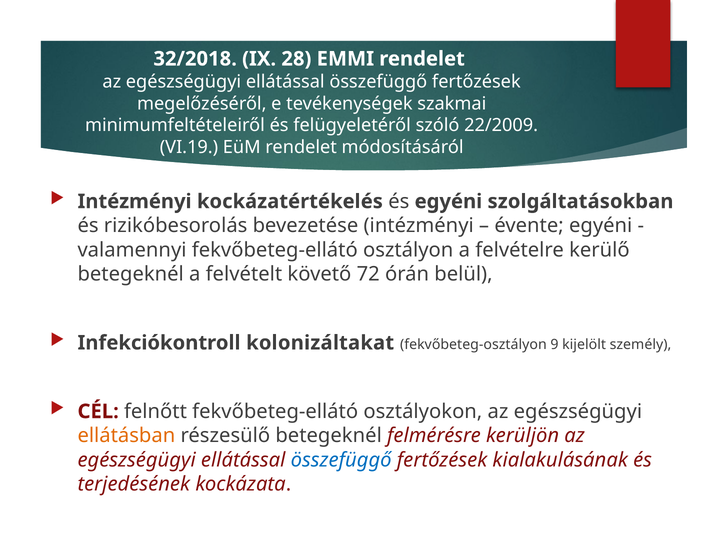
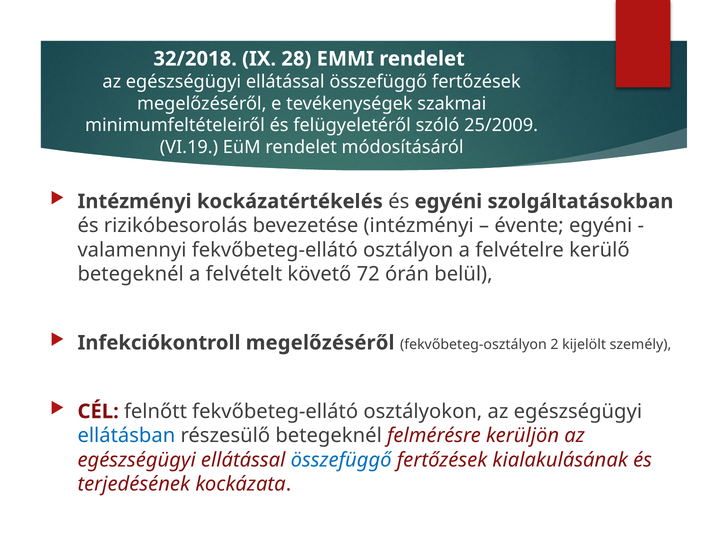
22/2009: 22/2009 -> 25/2009 (501, 125)
Infekciókontroll kolonizáltakat: kolonizáltakat -> megelőzéséről (320, 343)
9: 9 -> 2 (554, 345)
ellátásban colour: orange -> blue (126, 436)
